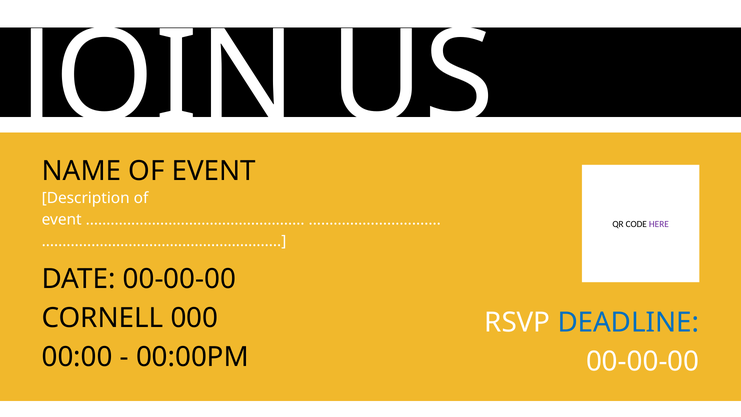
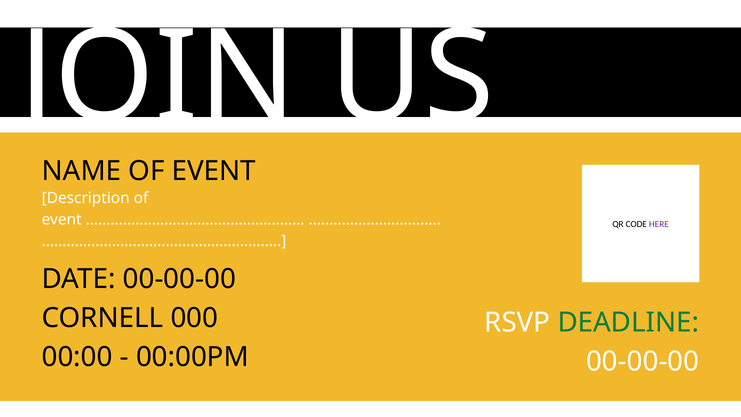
DEADLINE colour: blue -> green (628, 323)
